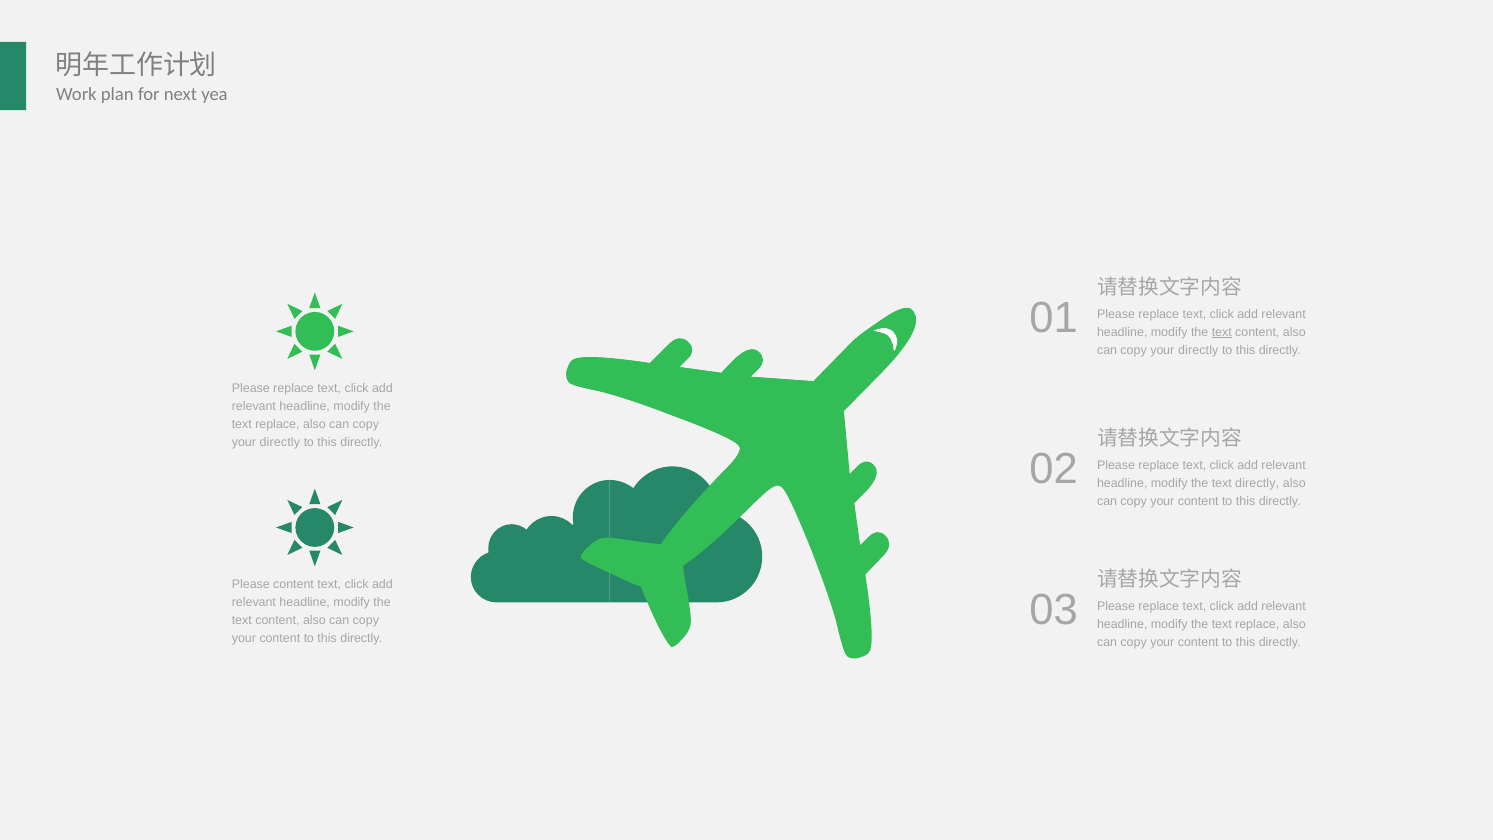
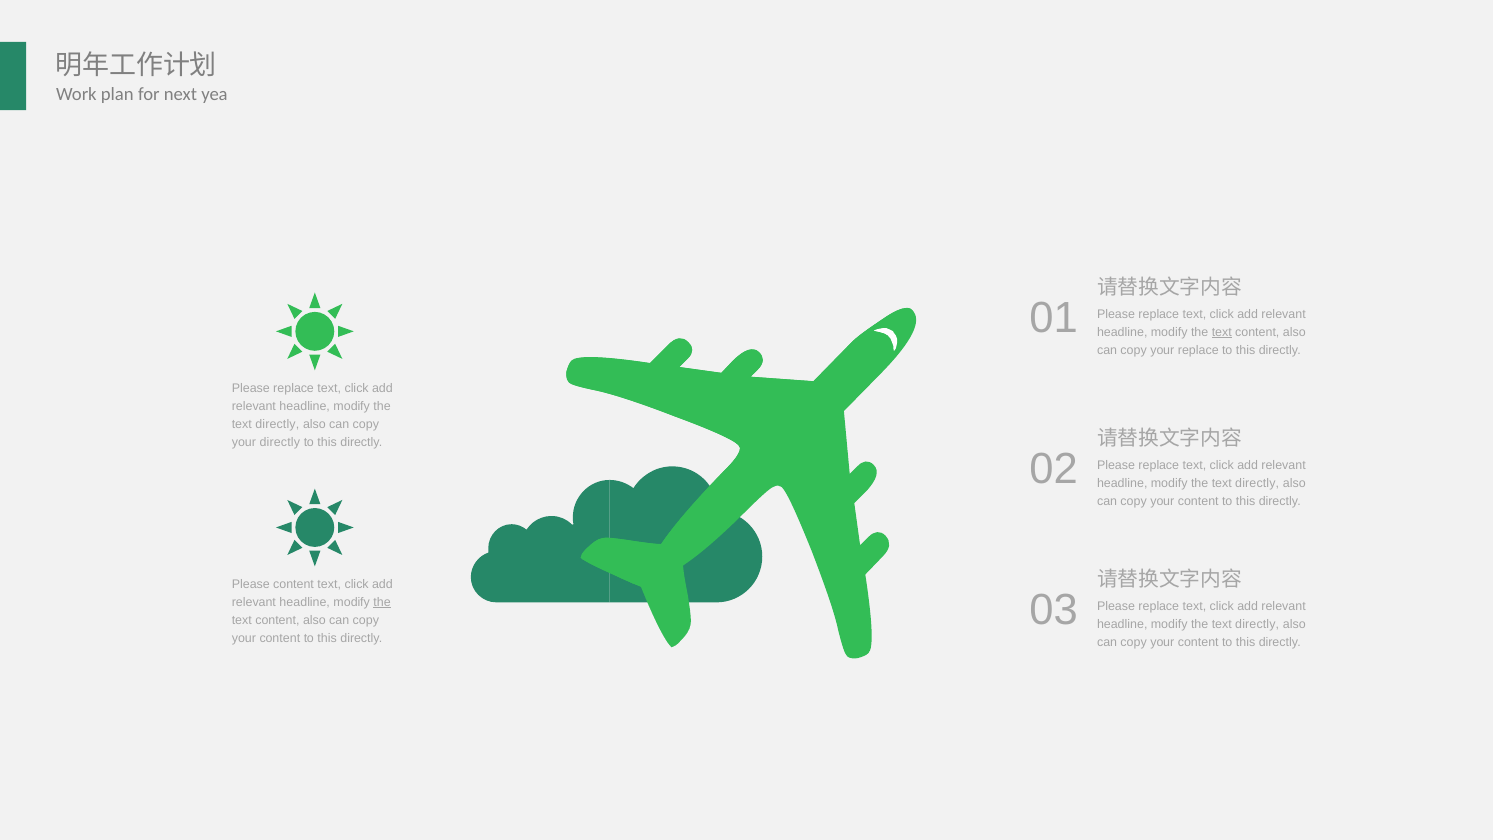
directly: directly -> replace (1198, 350)
replace: replace -> directly (277, 424)
the underline: none -> present (382, 602)
replace: replace -> directly (1257, 625)
